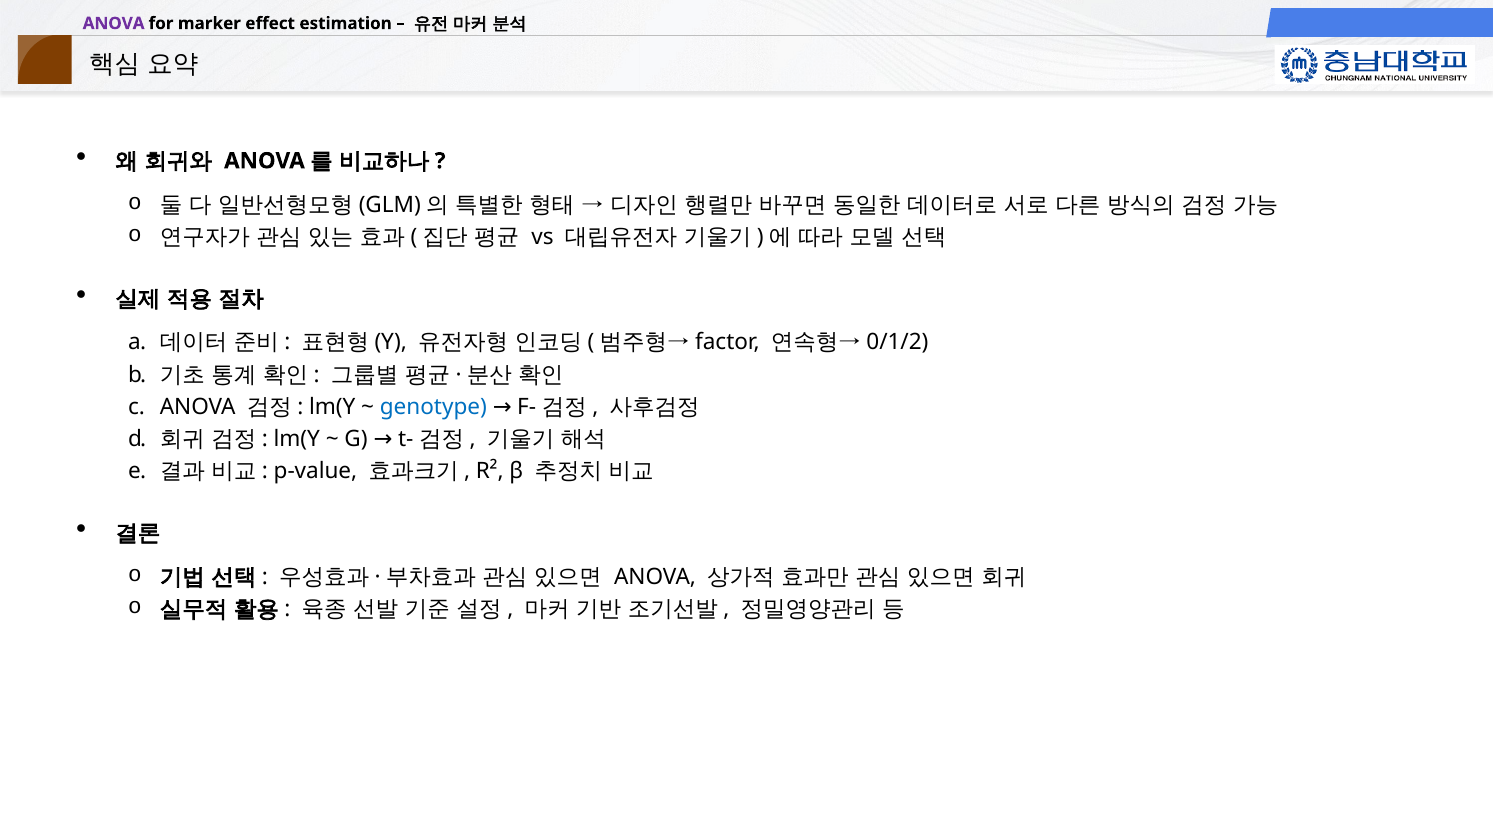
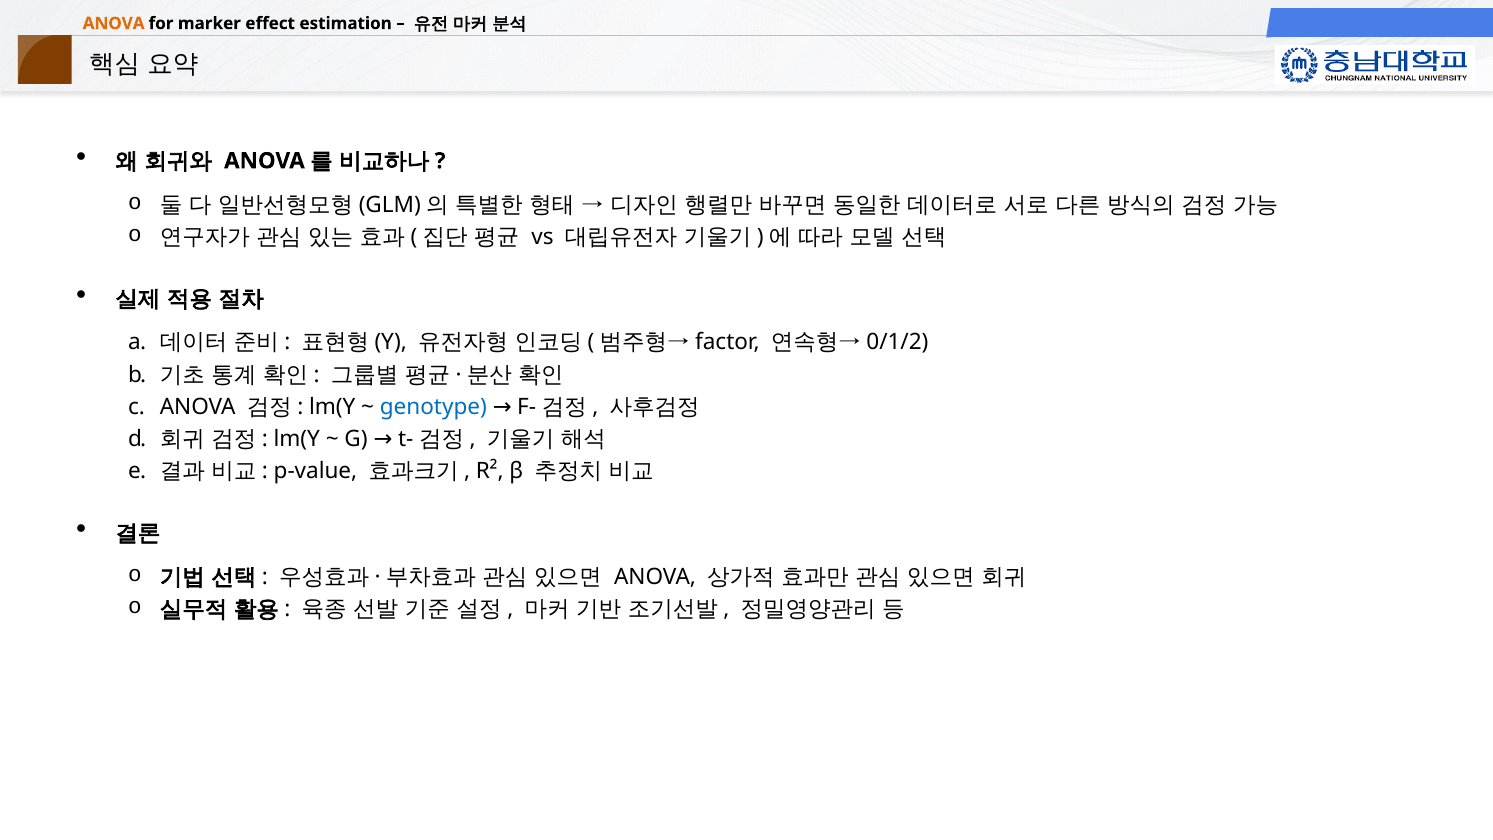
ANOVA colour: purple -> orange (114, 23)
